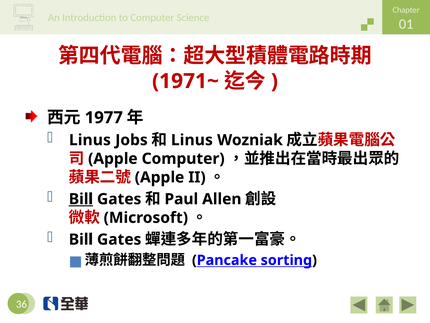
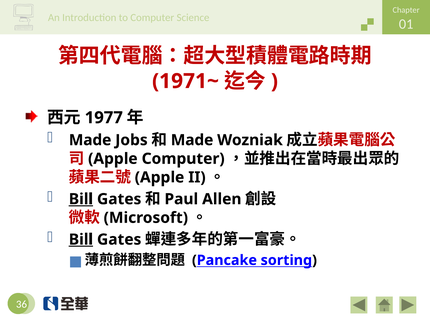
Linus: Linus -> Made (90, 140)
Linus: Linus -> Made (192, 140)
Bill underline: none -> present (81, 239)
